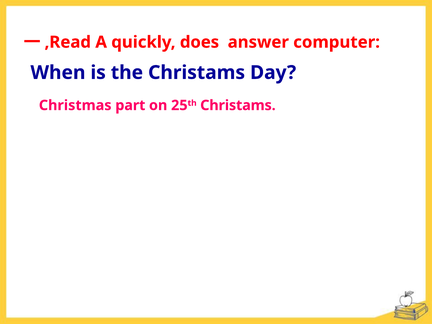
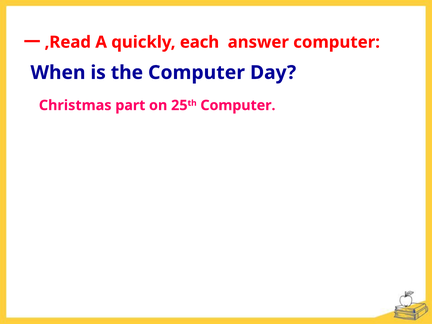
does: does -> each (199, 42)
the Christams: Christams -> Computer (197, 73)
Christams: Christams -> Computer (238, 105)
